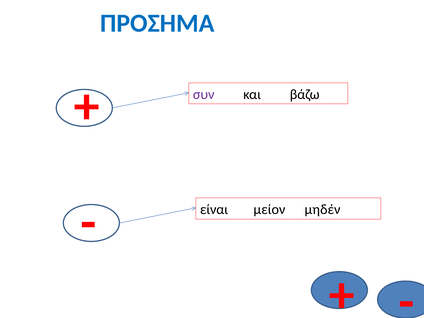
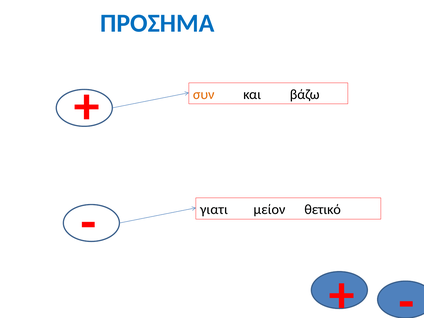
συν colour: purple -> orange (204, 94)
είναι: είναι -> γιατι (214, 209)
μηδέν: μηδέν -> θετικό (323, 209)
